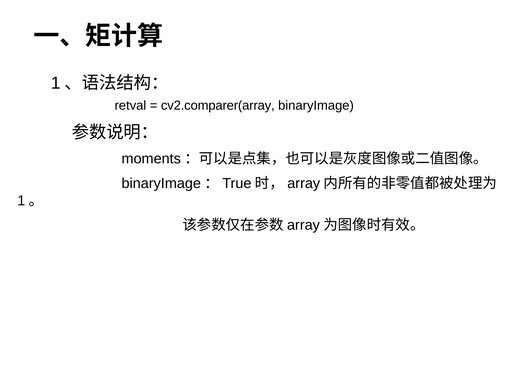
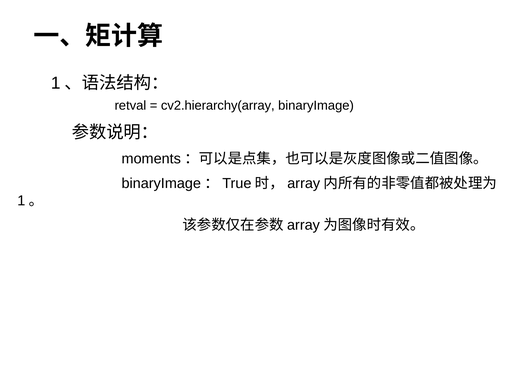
cv2.comparer(array: cv2.comparer(array -> cv2.hierarchy(array (218, 105)
